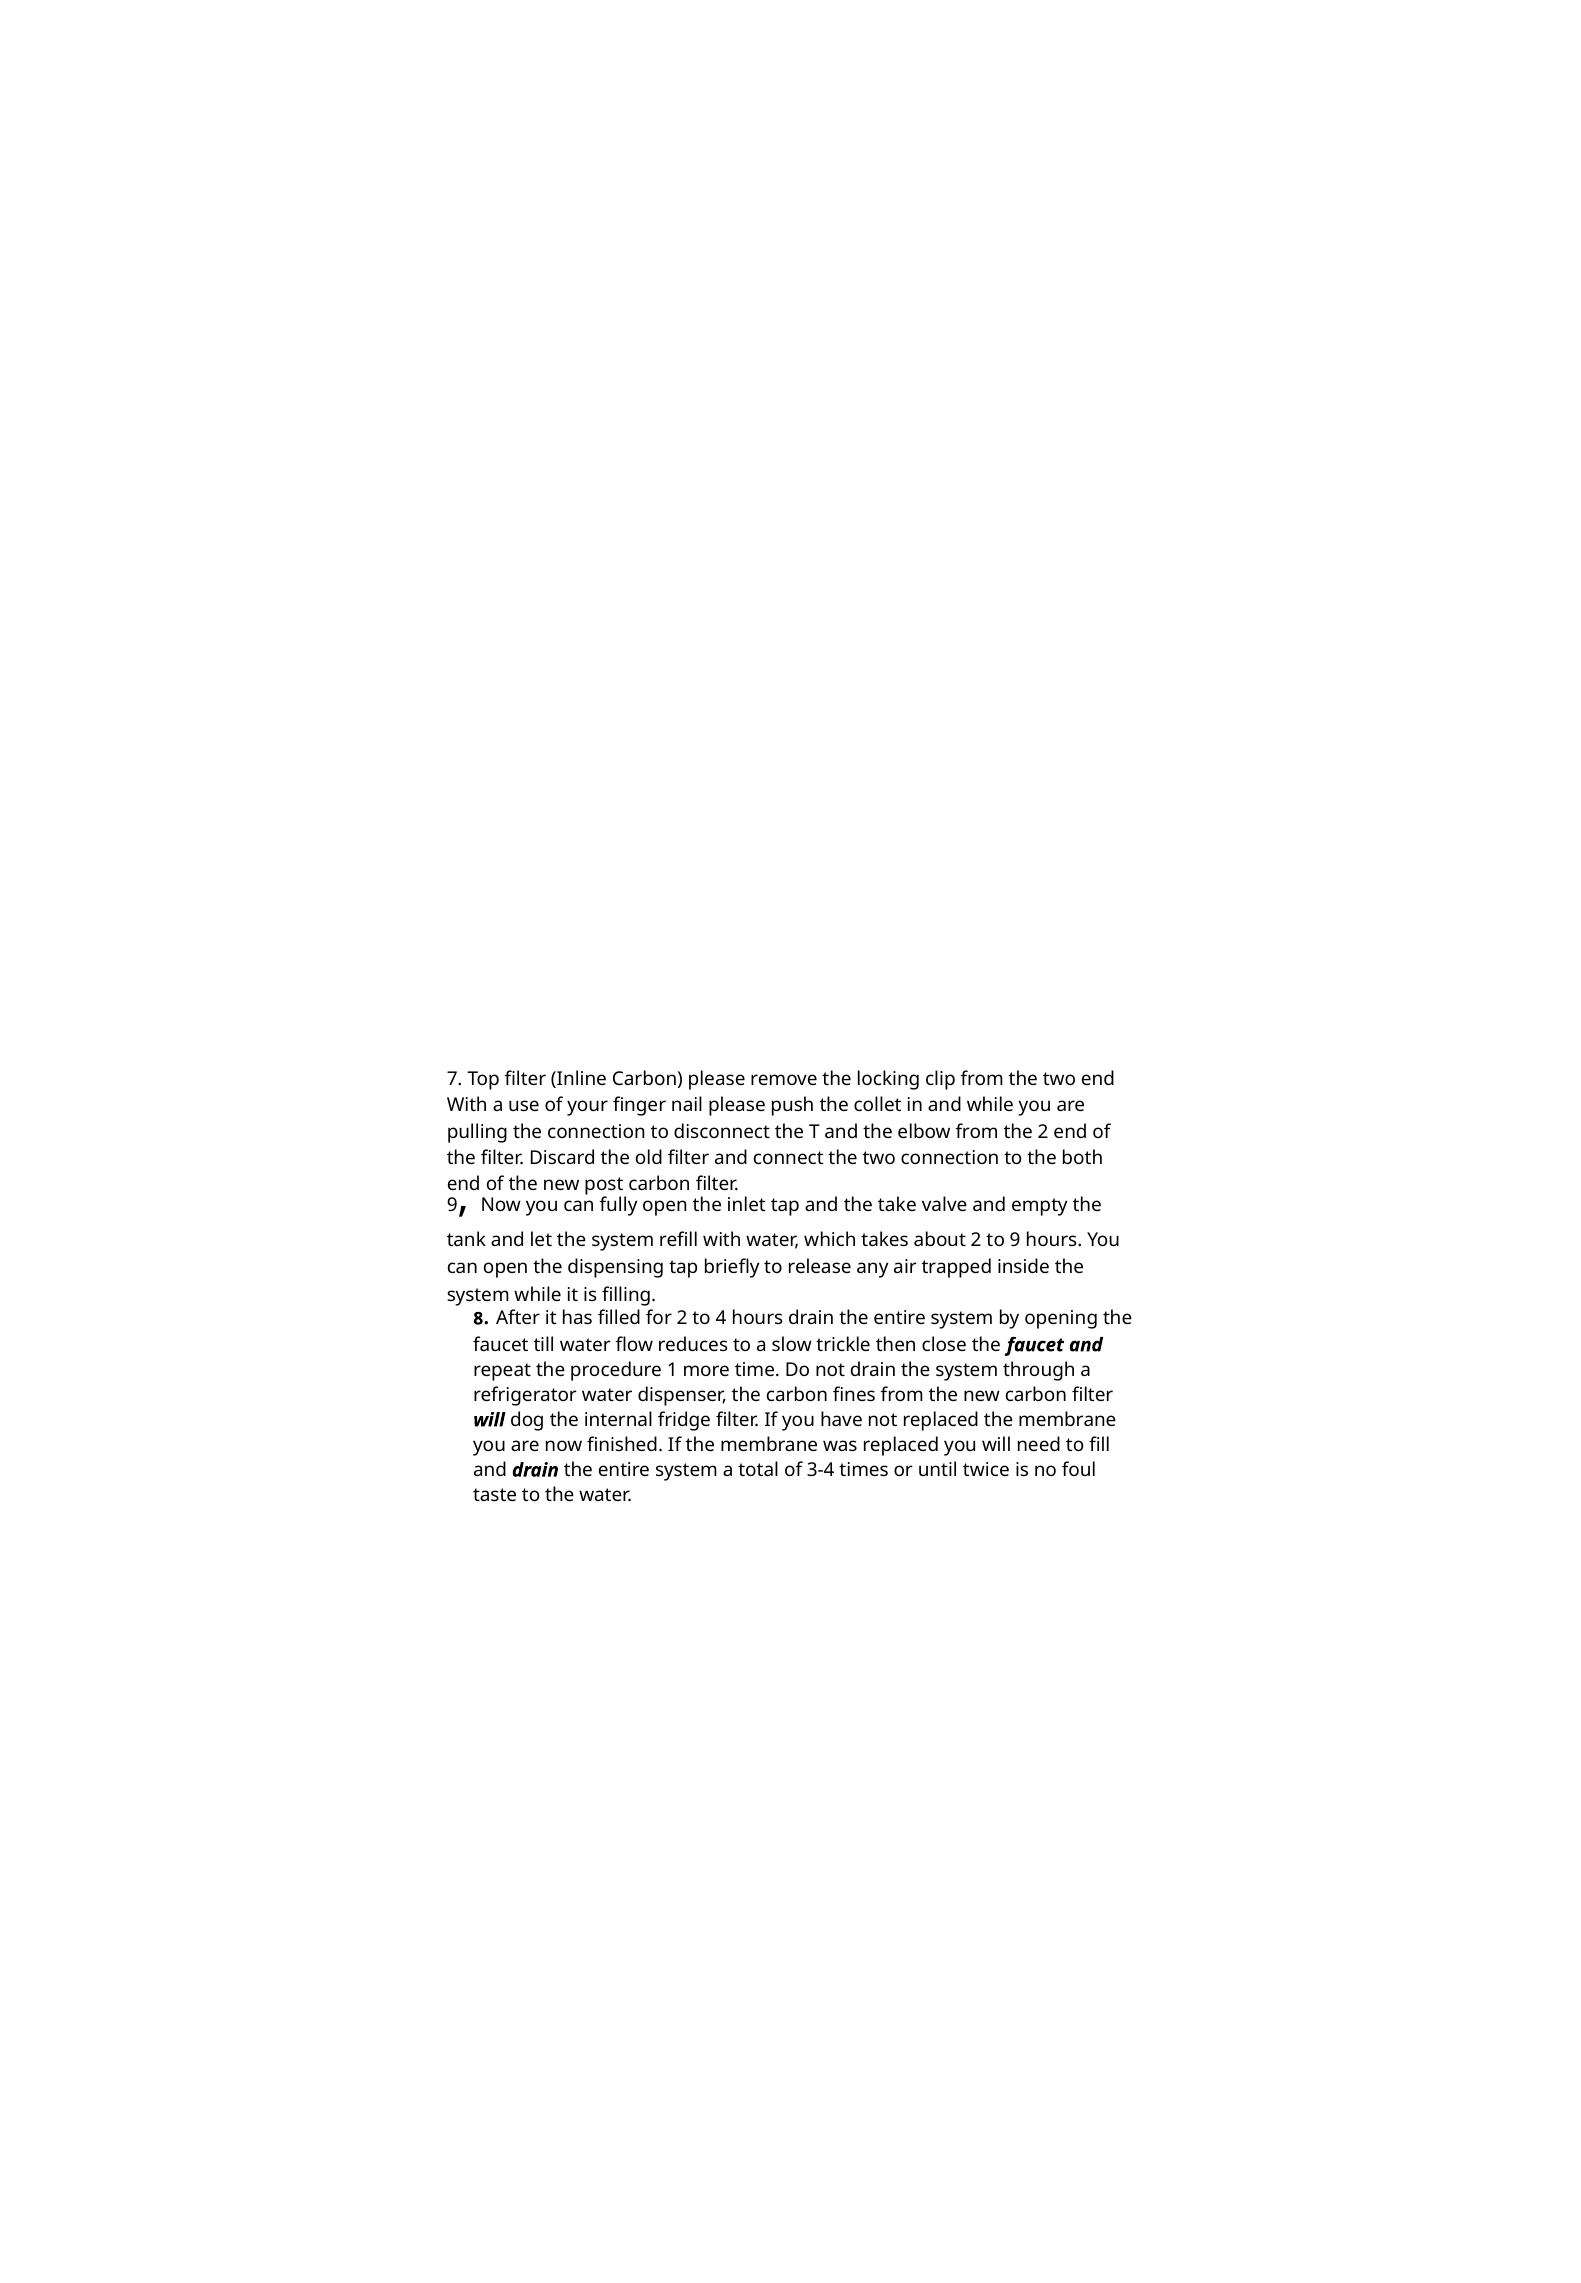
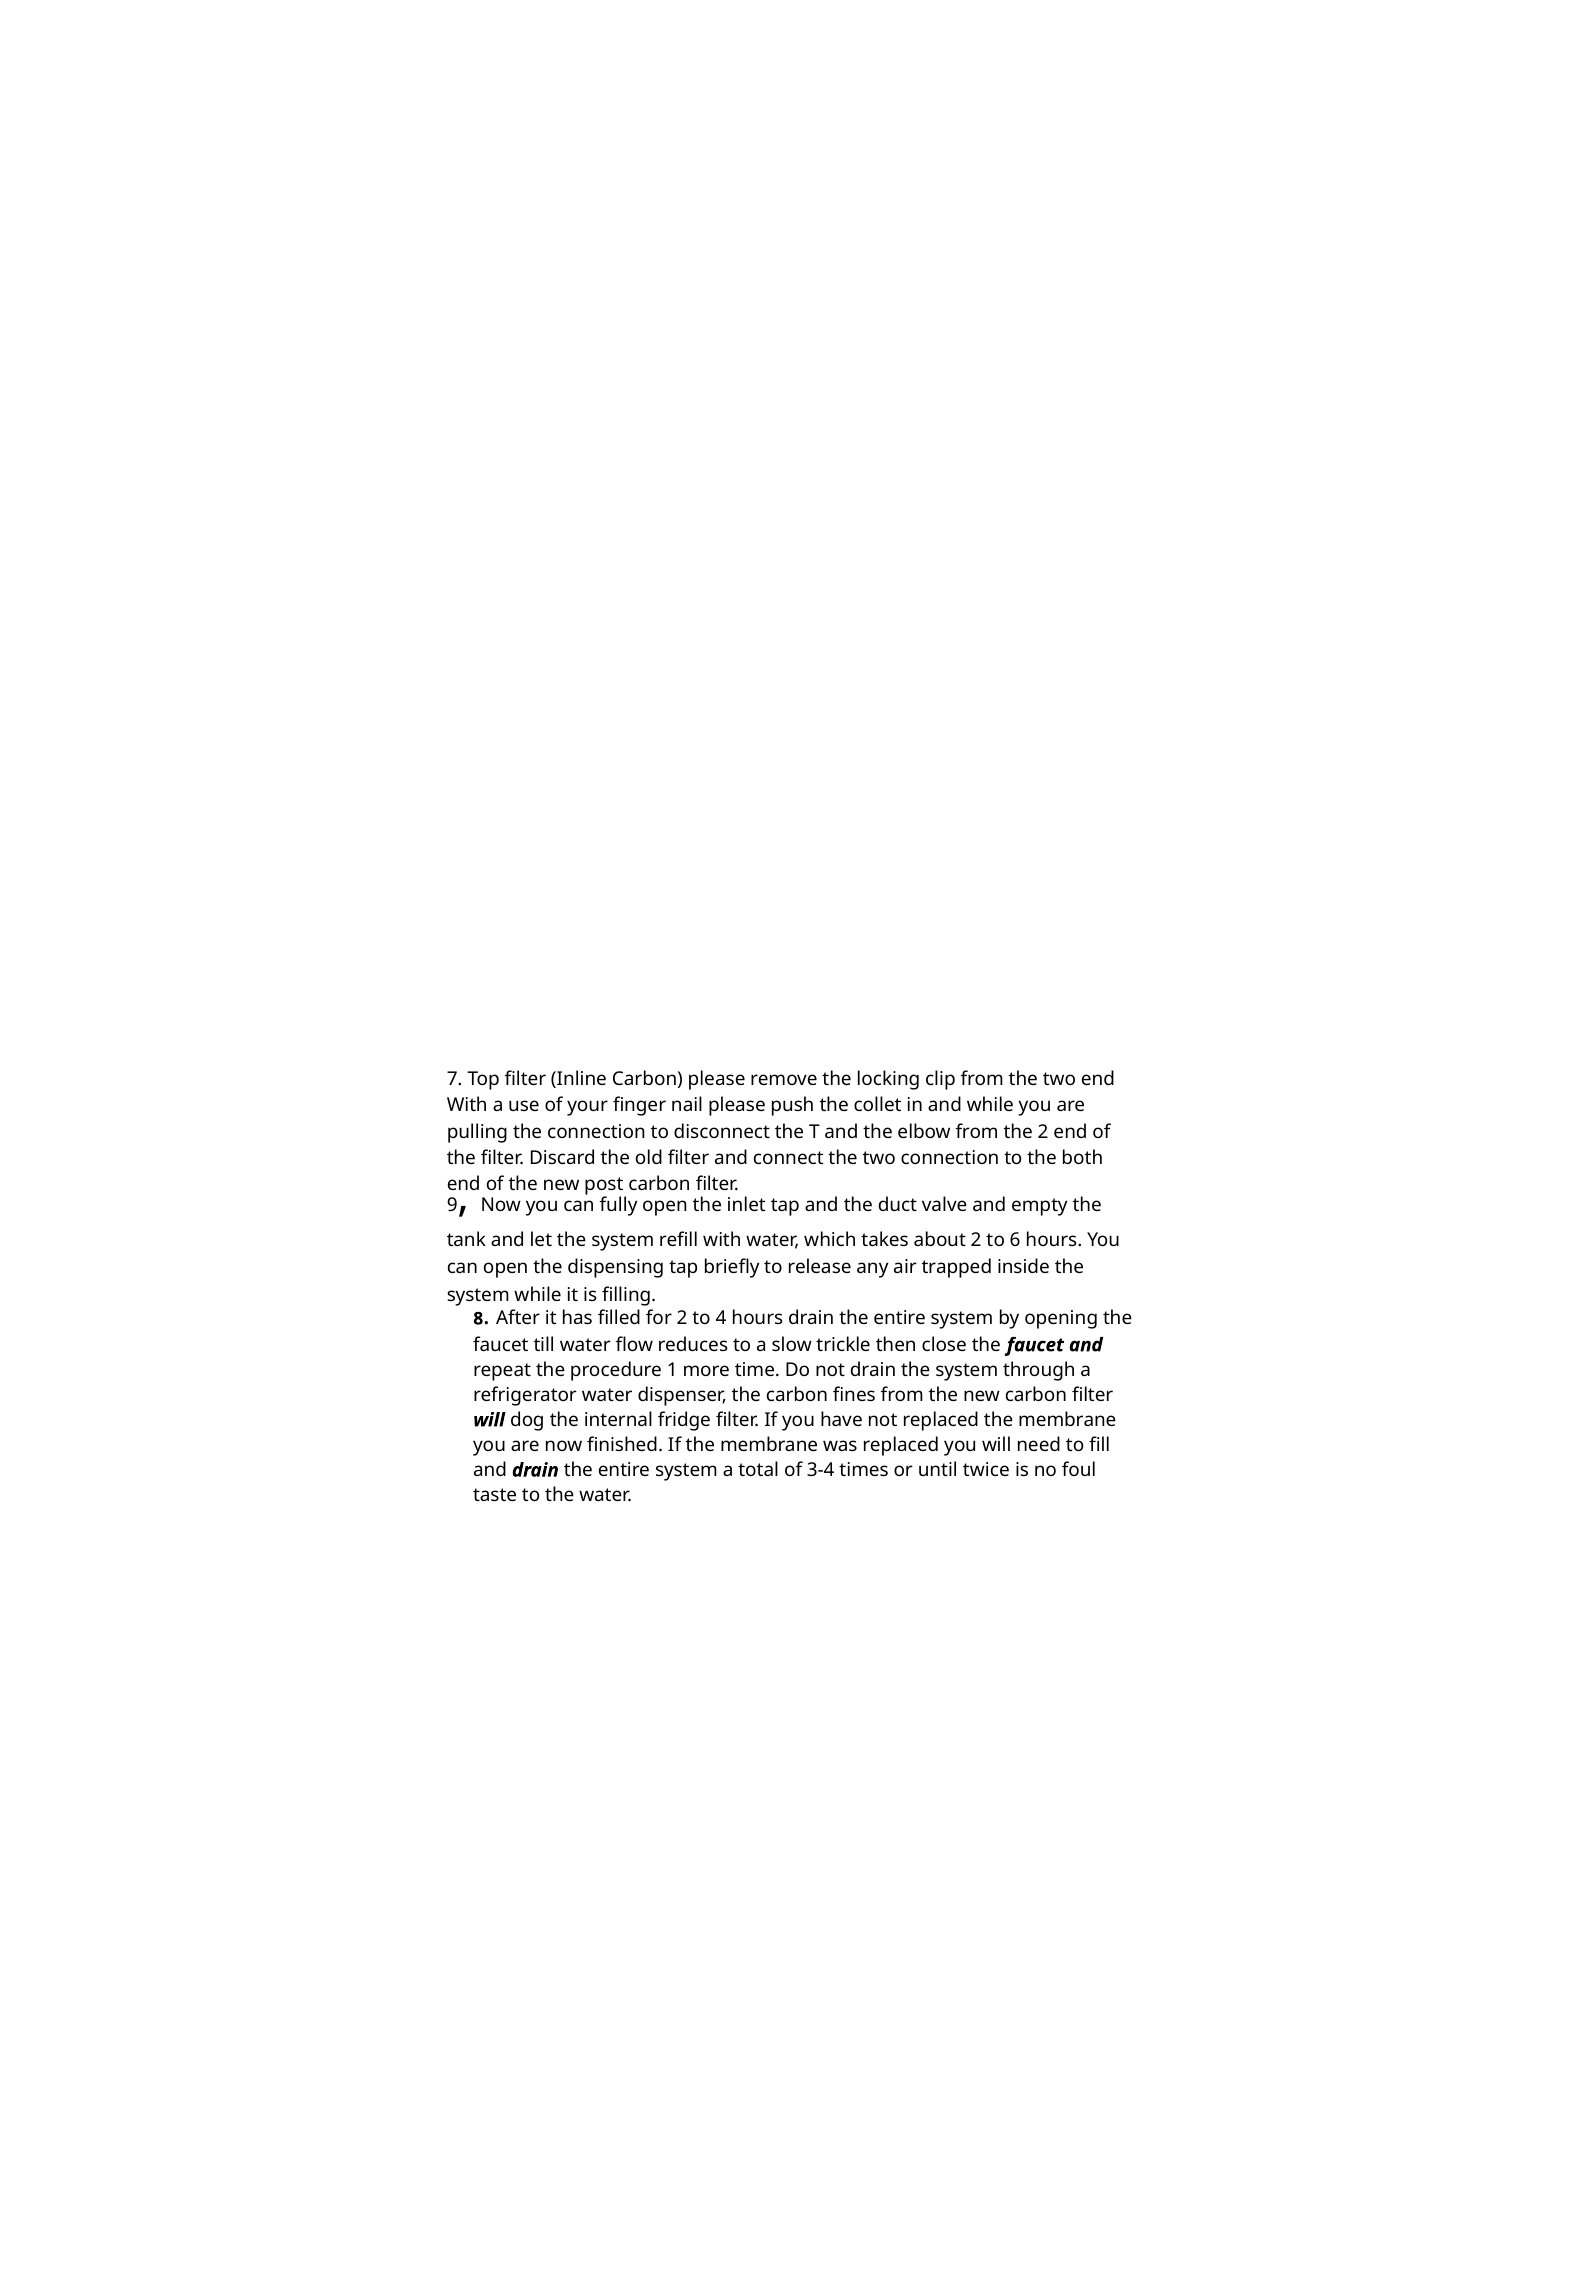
take: take -> duct (897, 1205)
to 9: 9 -> 6 (1015, 1240)
